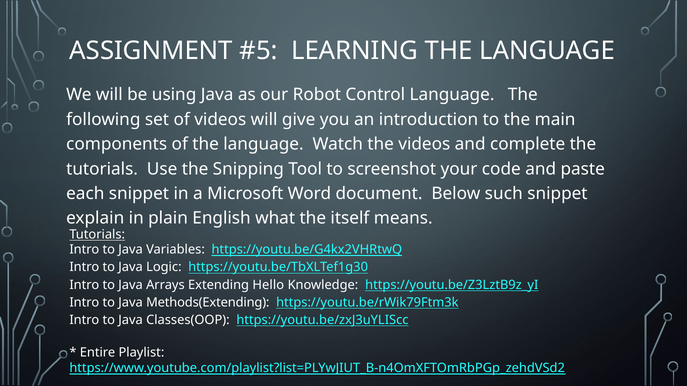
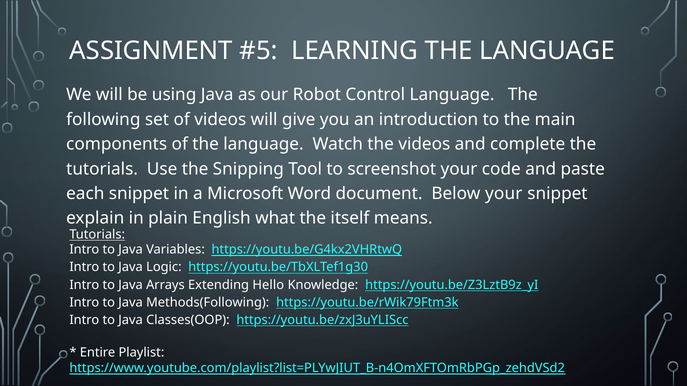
Below such: such -> your (504, 194)
Methods(Extending: Methods(Extending -> Methods(Following (208, 303)
